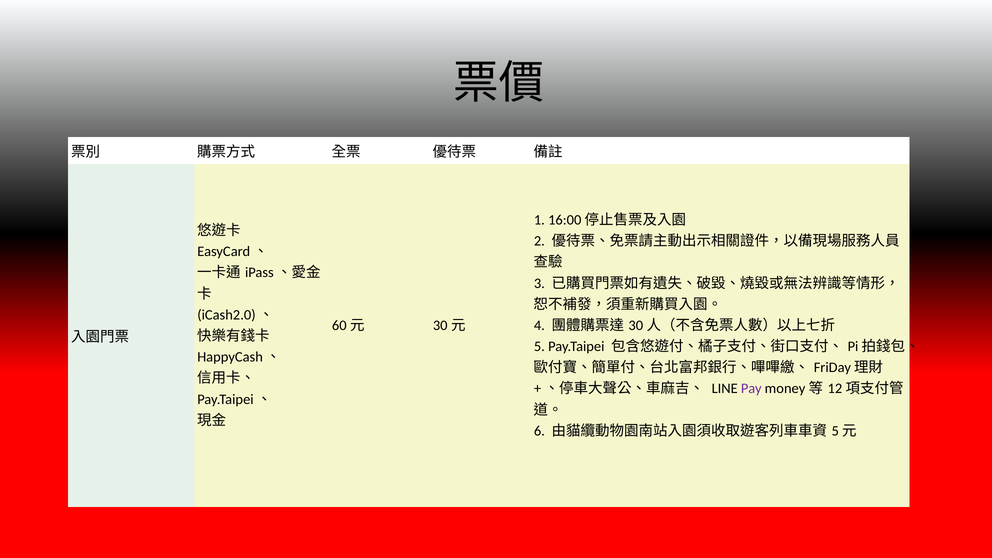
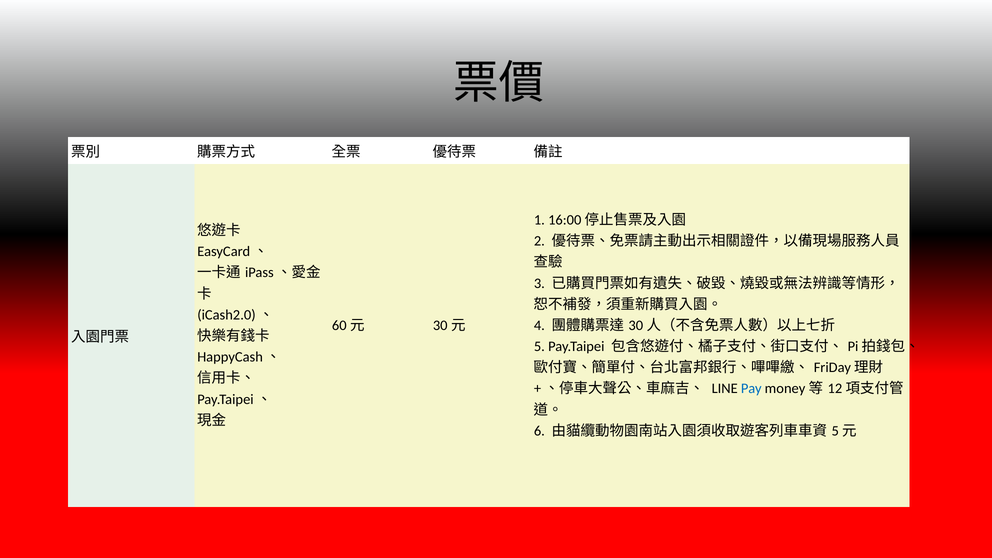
Pay colour: purple -> blue (751, 389)
